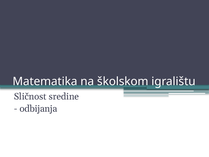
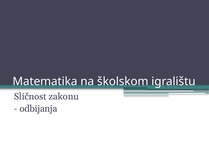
sredine: sredine -> zakonu (64, 96)
